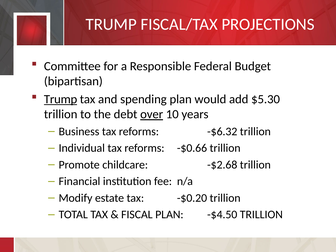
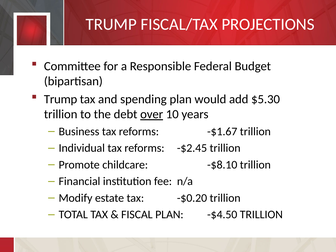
Trump underline: present -> none (61, 99)
-$6.32: -$6.32 -> -$1.67 (222, 131)
-$0.66: -$0.66 -> -$2.45 (192, 148)
-$2.68: -$2.68 -> -$8.10 (222, 165)
